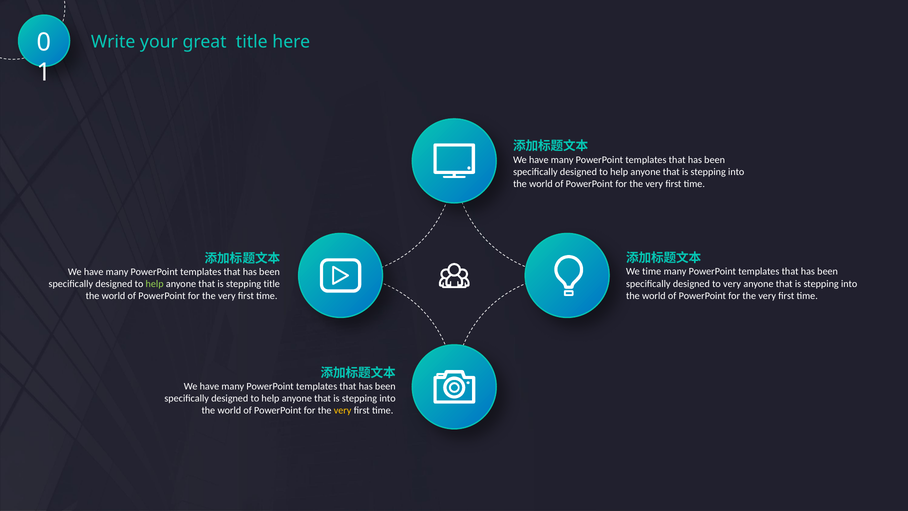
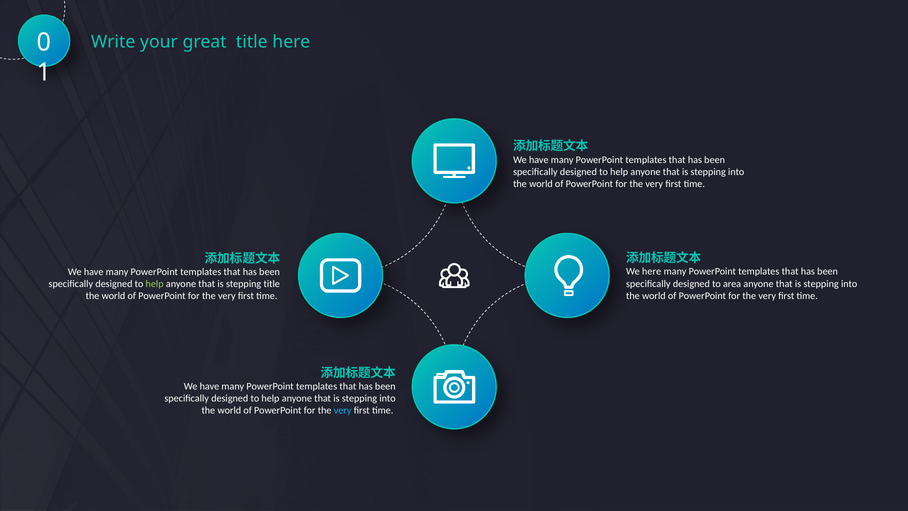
We time: time -> here (652, 271)
to very: very -> area (732, 283)
very colour: yellow -> light blue (343, 410)
